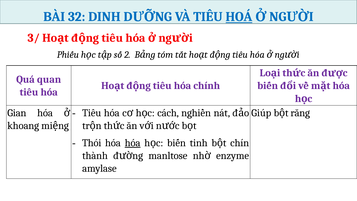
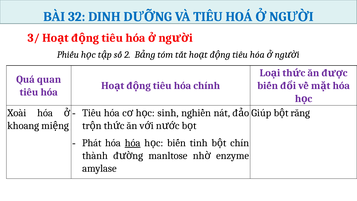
HOÁ underline: present -> none (239, 17)
cách: cách -> sinh (168, 113)
Gian: Gian -> Xoài (17, 113)
Thói: Thói -> Phát (92, 143)
